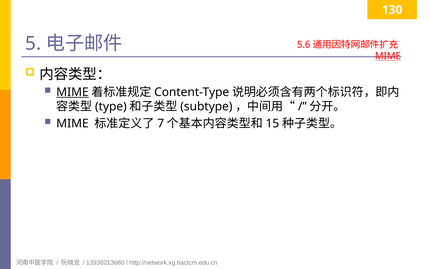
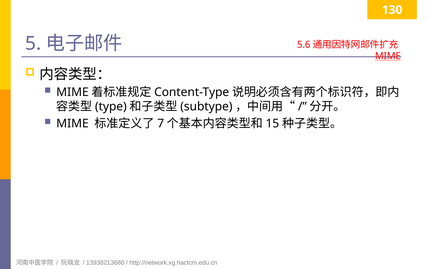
MIME underline: present -> none (72, 92)
